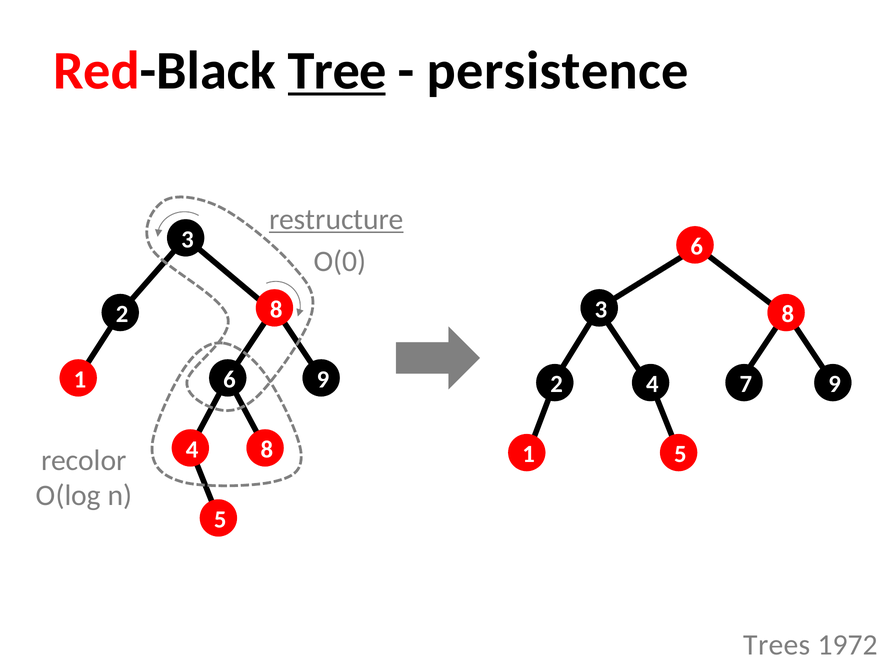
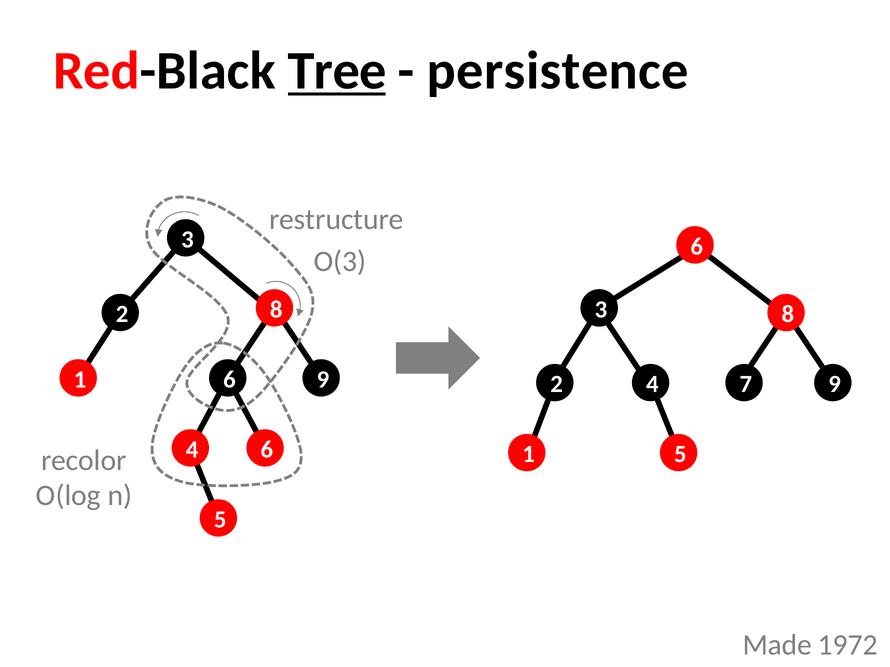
restructure underline: present -> none (336, 220)
O(0: O(0 -> O(3 (340, 262)
4 8: 8 -> 6 (267, 450)
Trees: Trees -> Made (777, 645)
